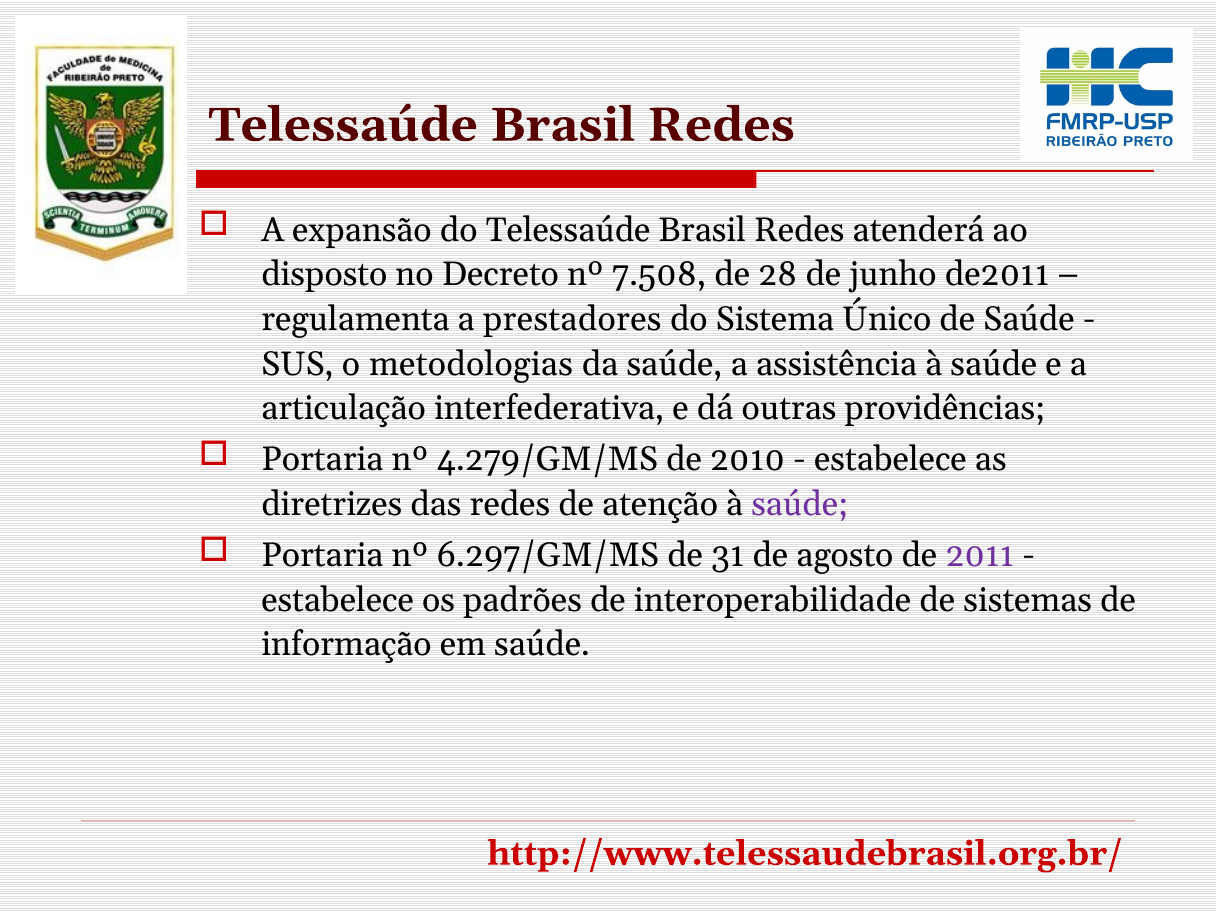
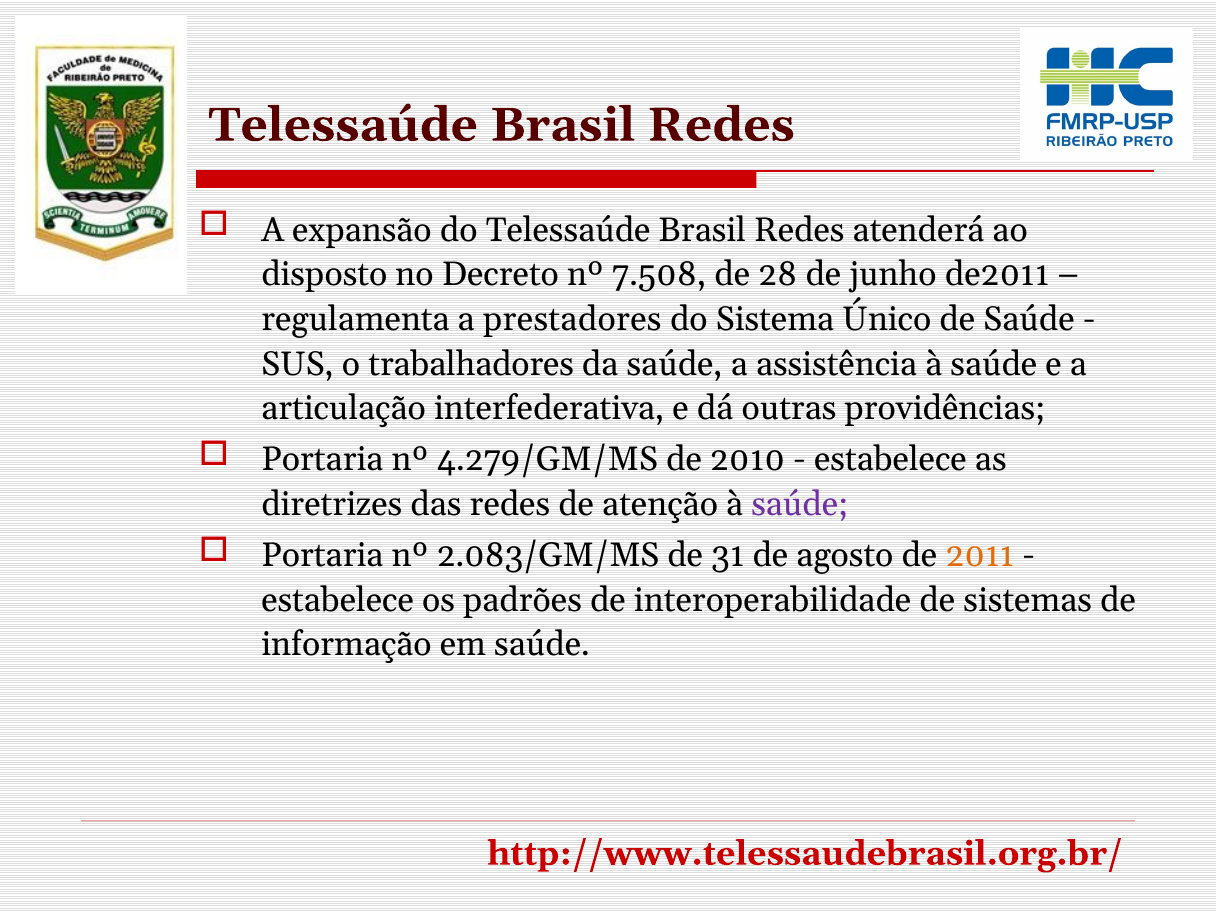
metodologias: metodologias -> trabalhadores (471, 364)
6.297/GM/MS: 6.297/GM/MS -> 2.083/GM/MS (548, 556)
2011 colour: purple -> orange (980, 556)
